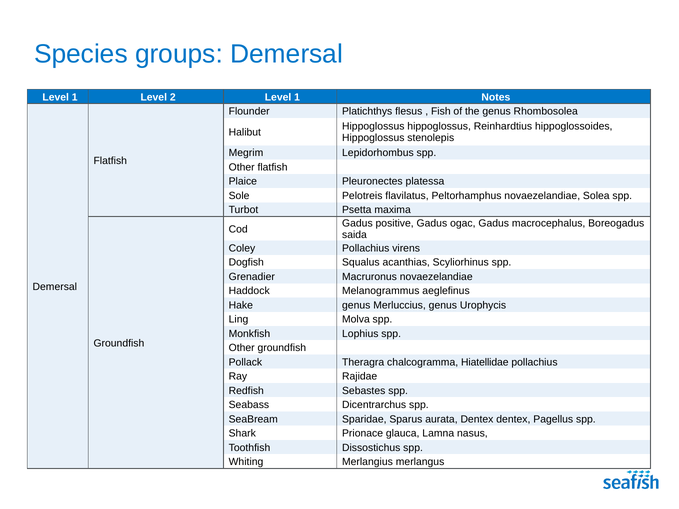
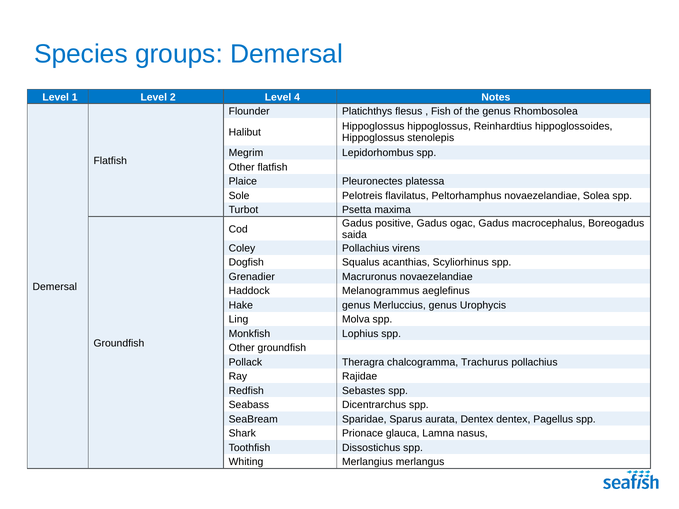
2 Level 1: 1 -> 4 (297, 97)
Hiatellidae: Hiatellidae -> Trachurus (485, 362)
